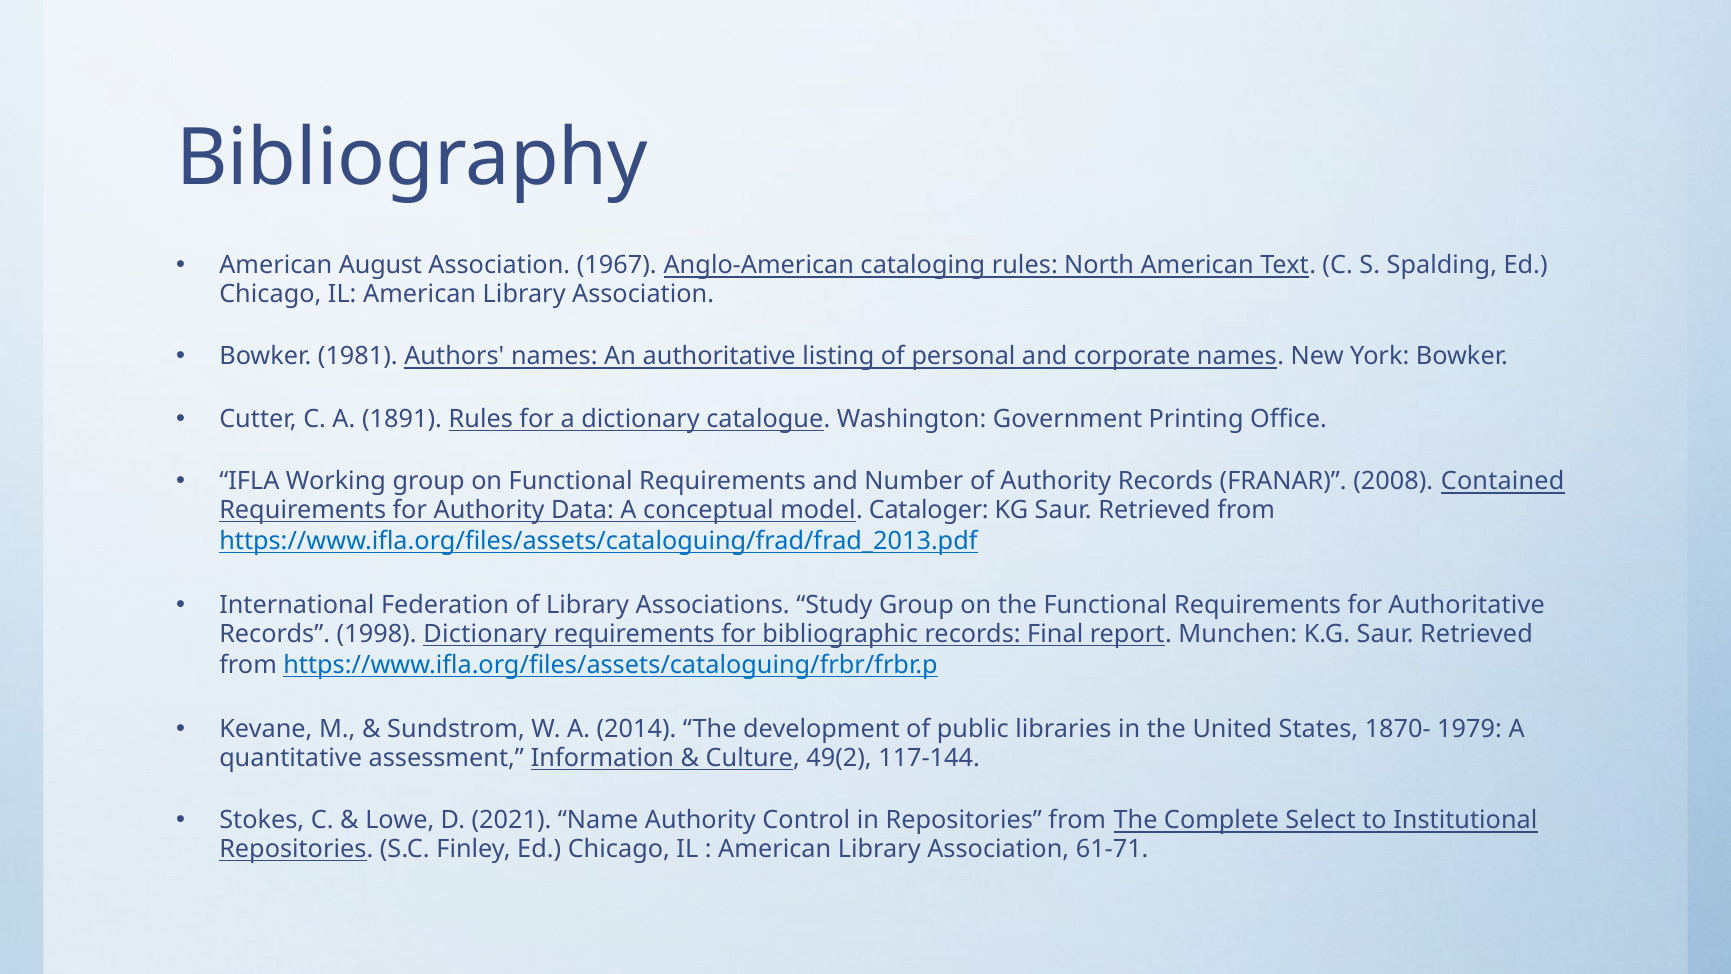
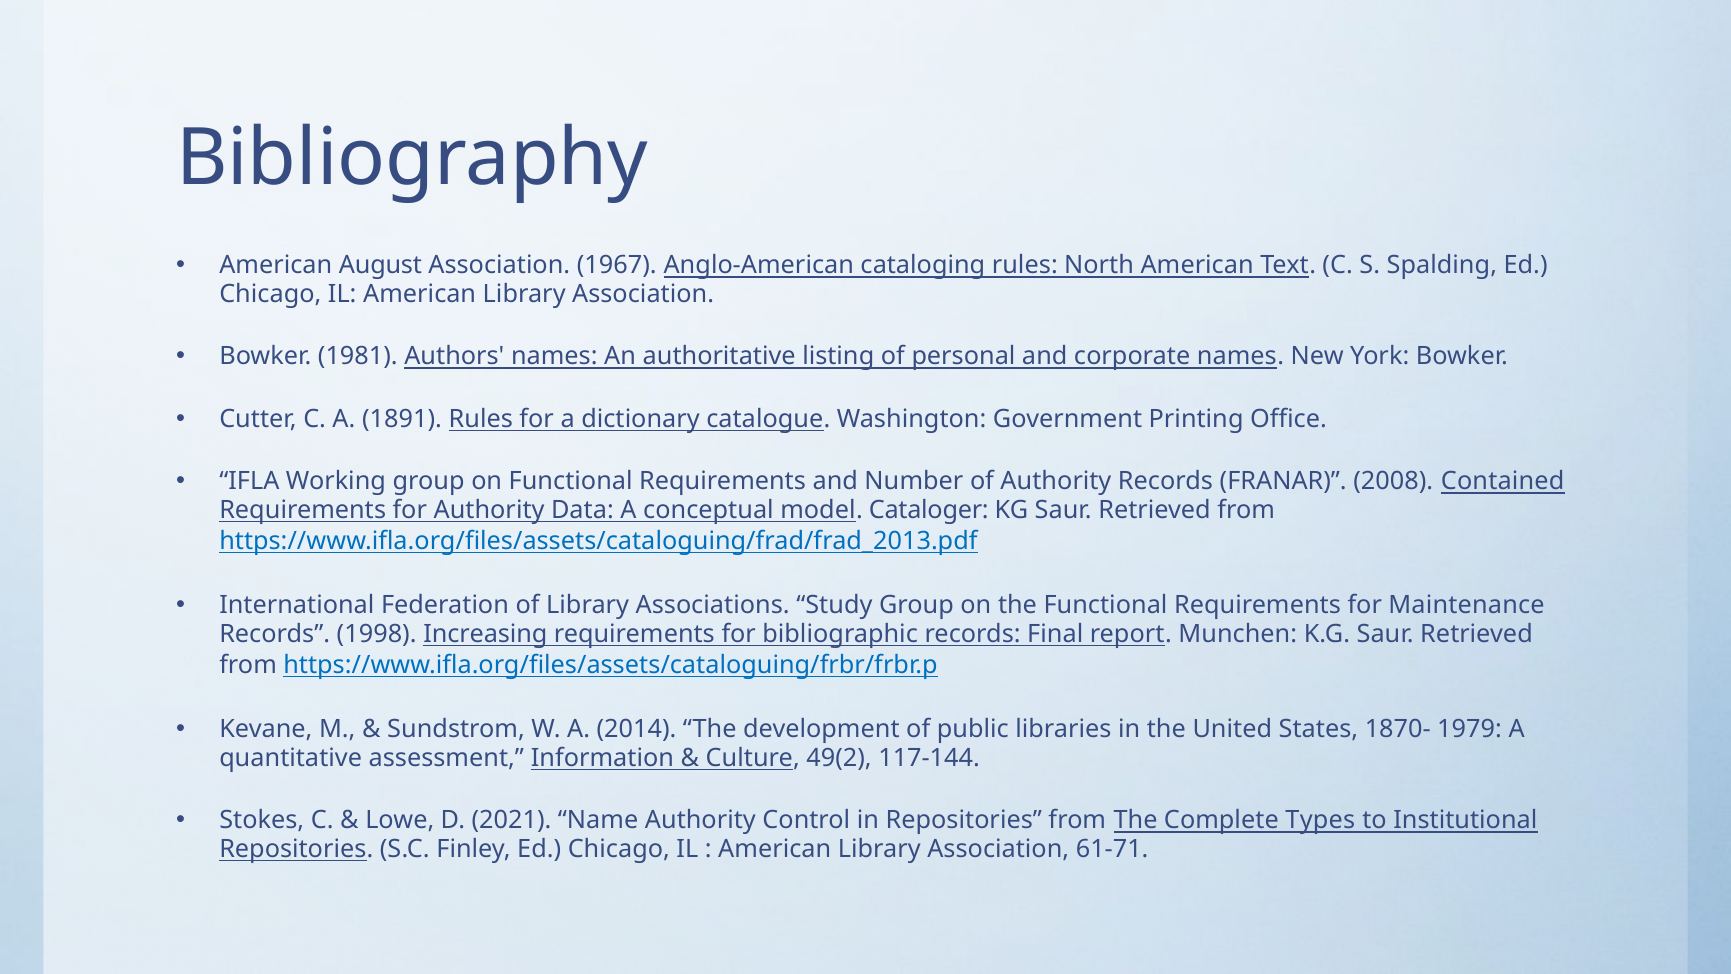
for Authoritative: Authoritative -> Maintenance (1467, 605)
1998 Dictionary: Dictionary -> Increasing (485, 634)
Select: Select -> Types (1320, 820)
